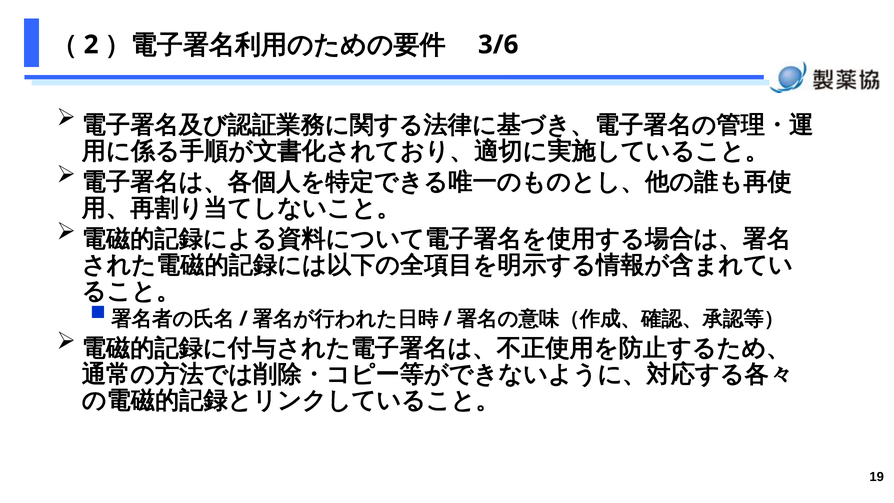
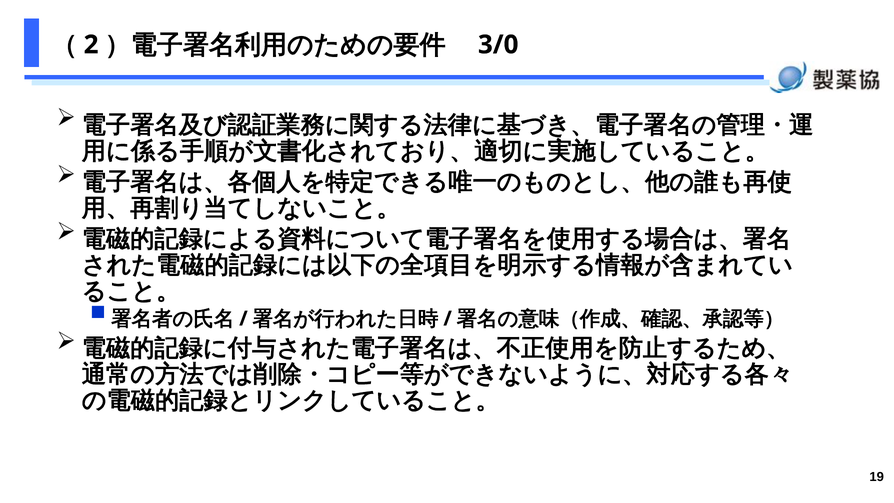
3/6: 3/6 -> 3/0 (498, 45)
